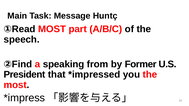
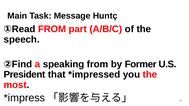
①Read MOST: MOST -> FROM (52, 29)
